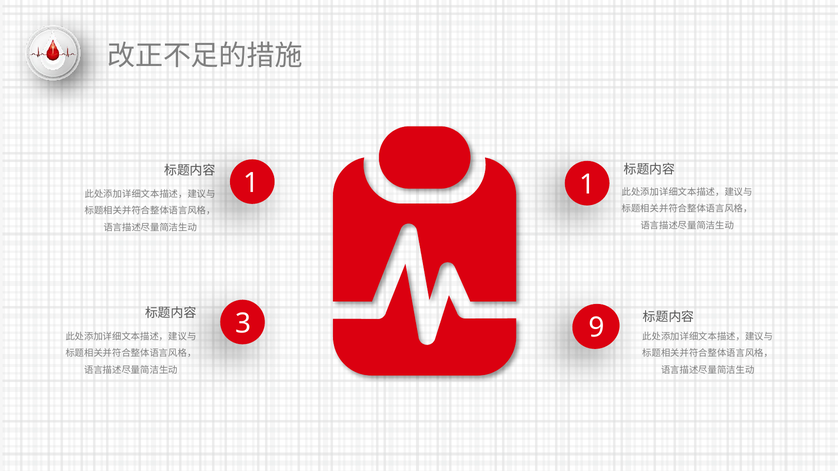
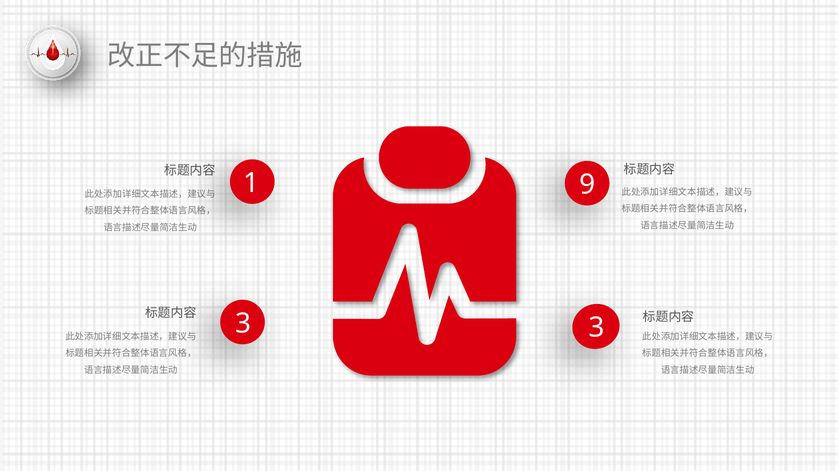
1 1: 1 -> 9 (587, 185)
3 9: 9 -> 3 (596, 328)
